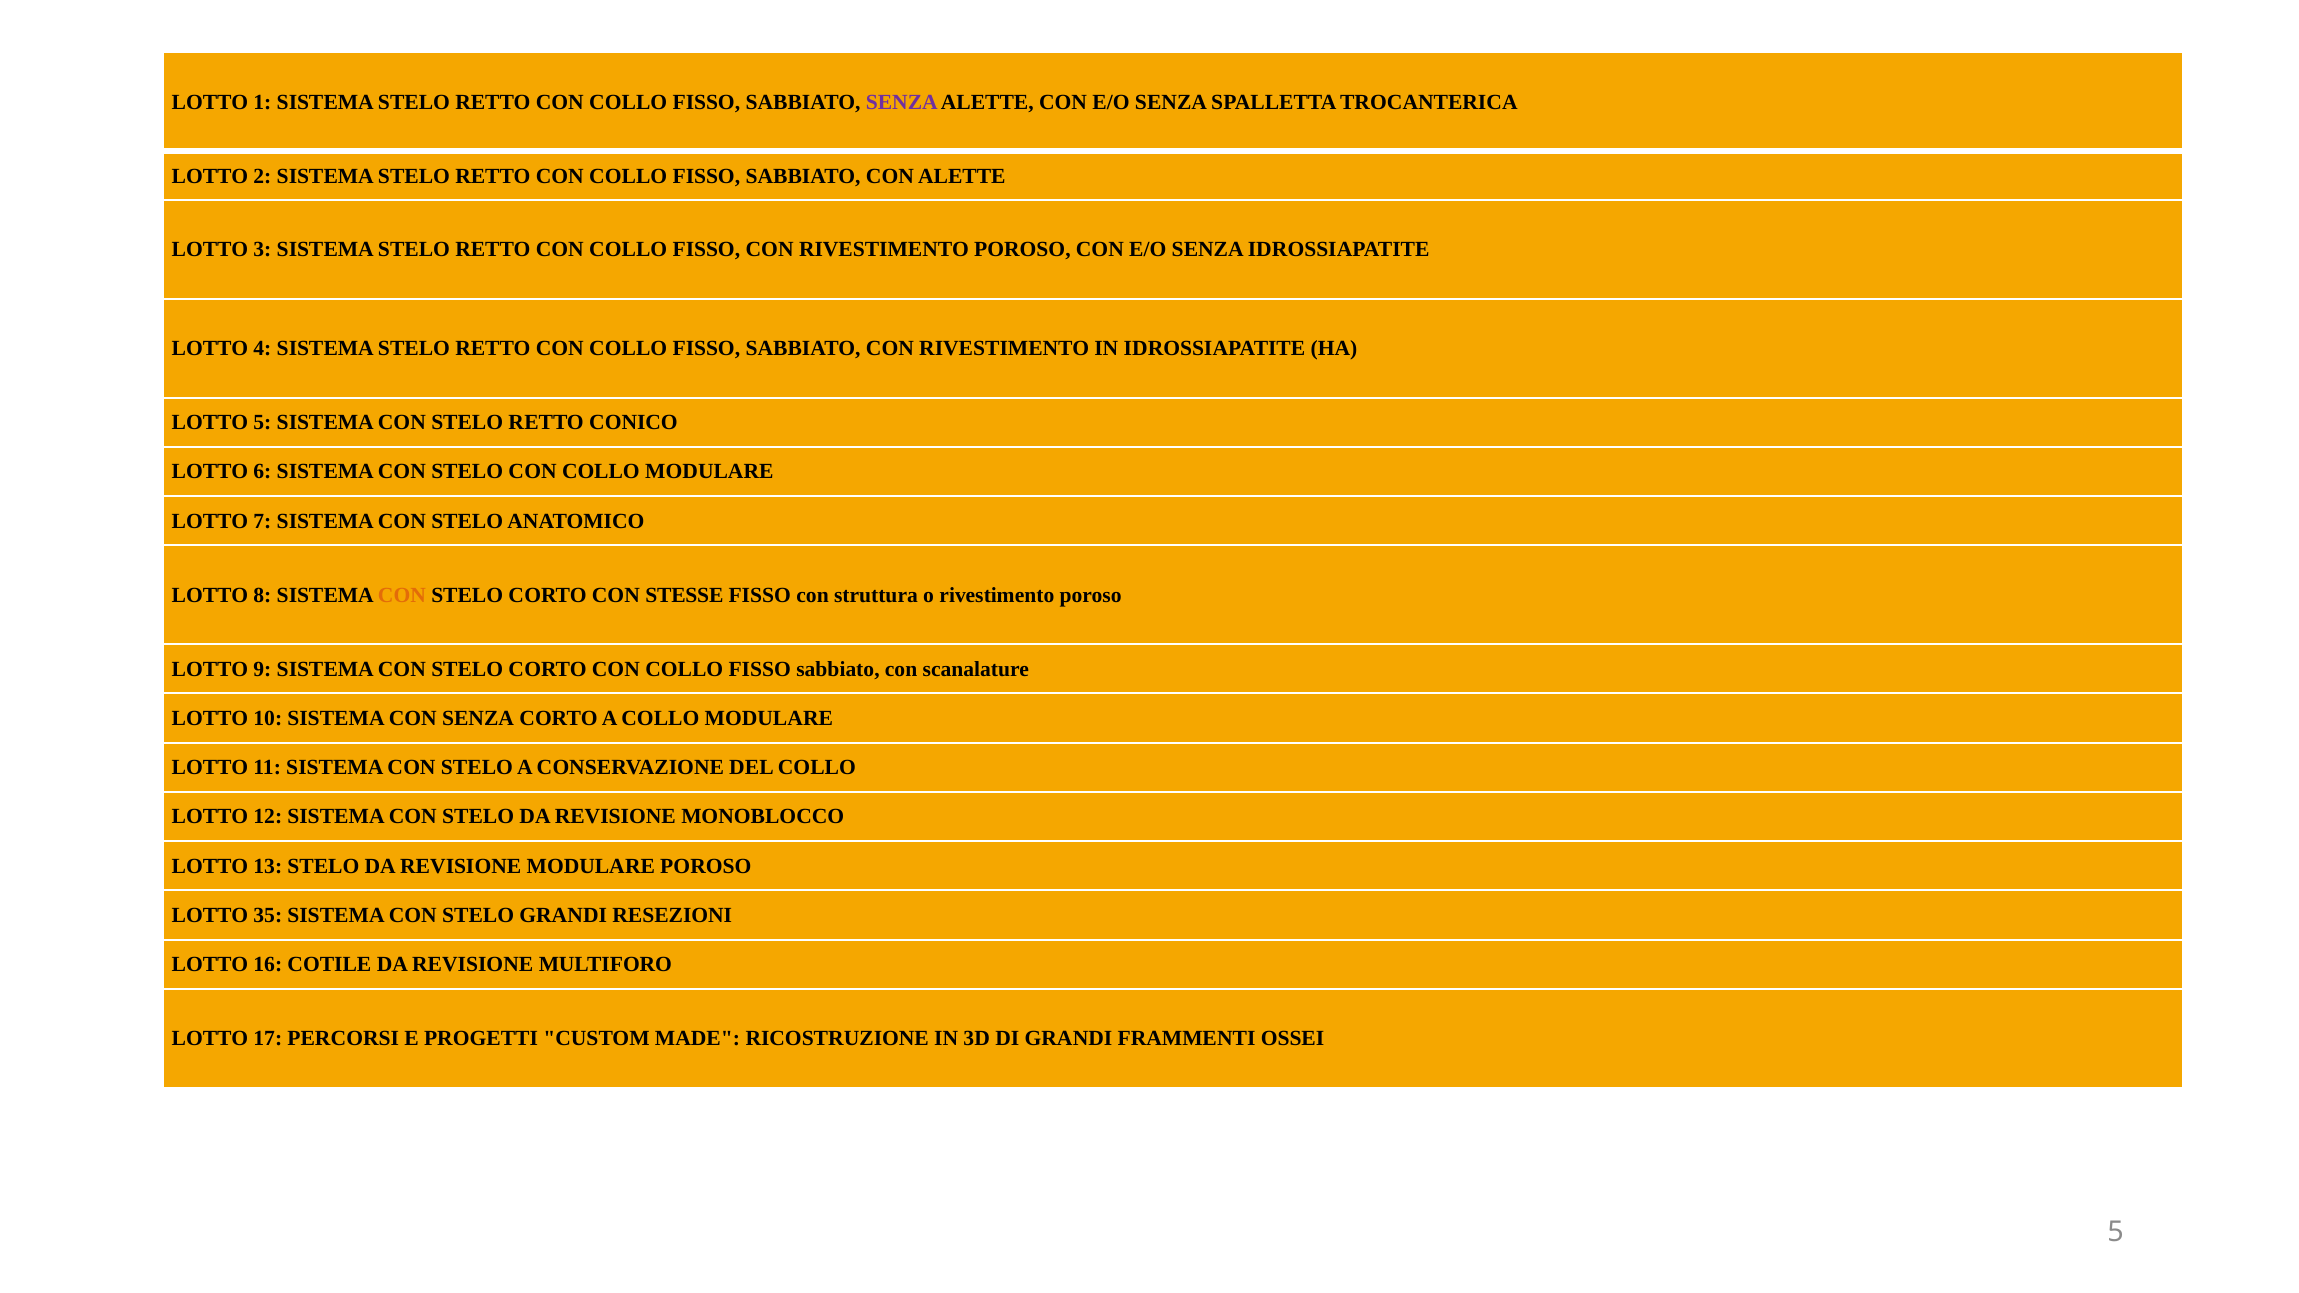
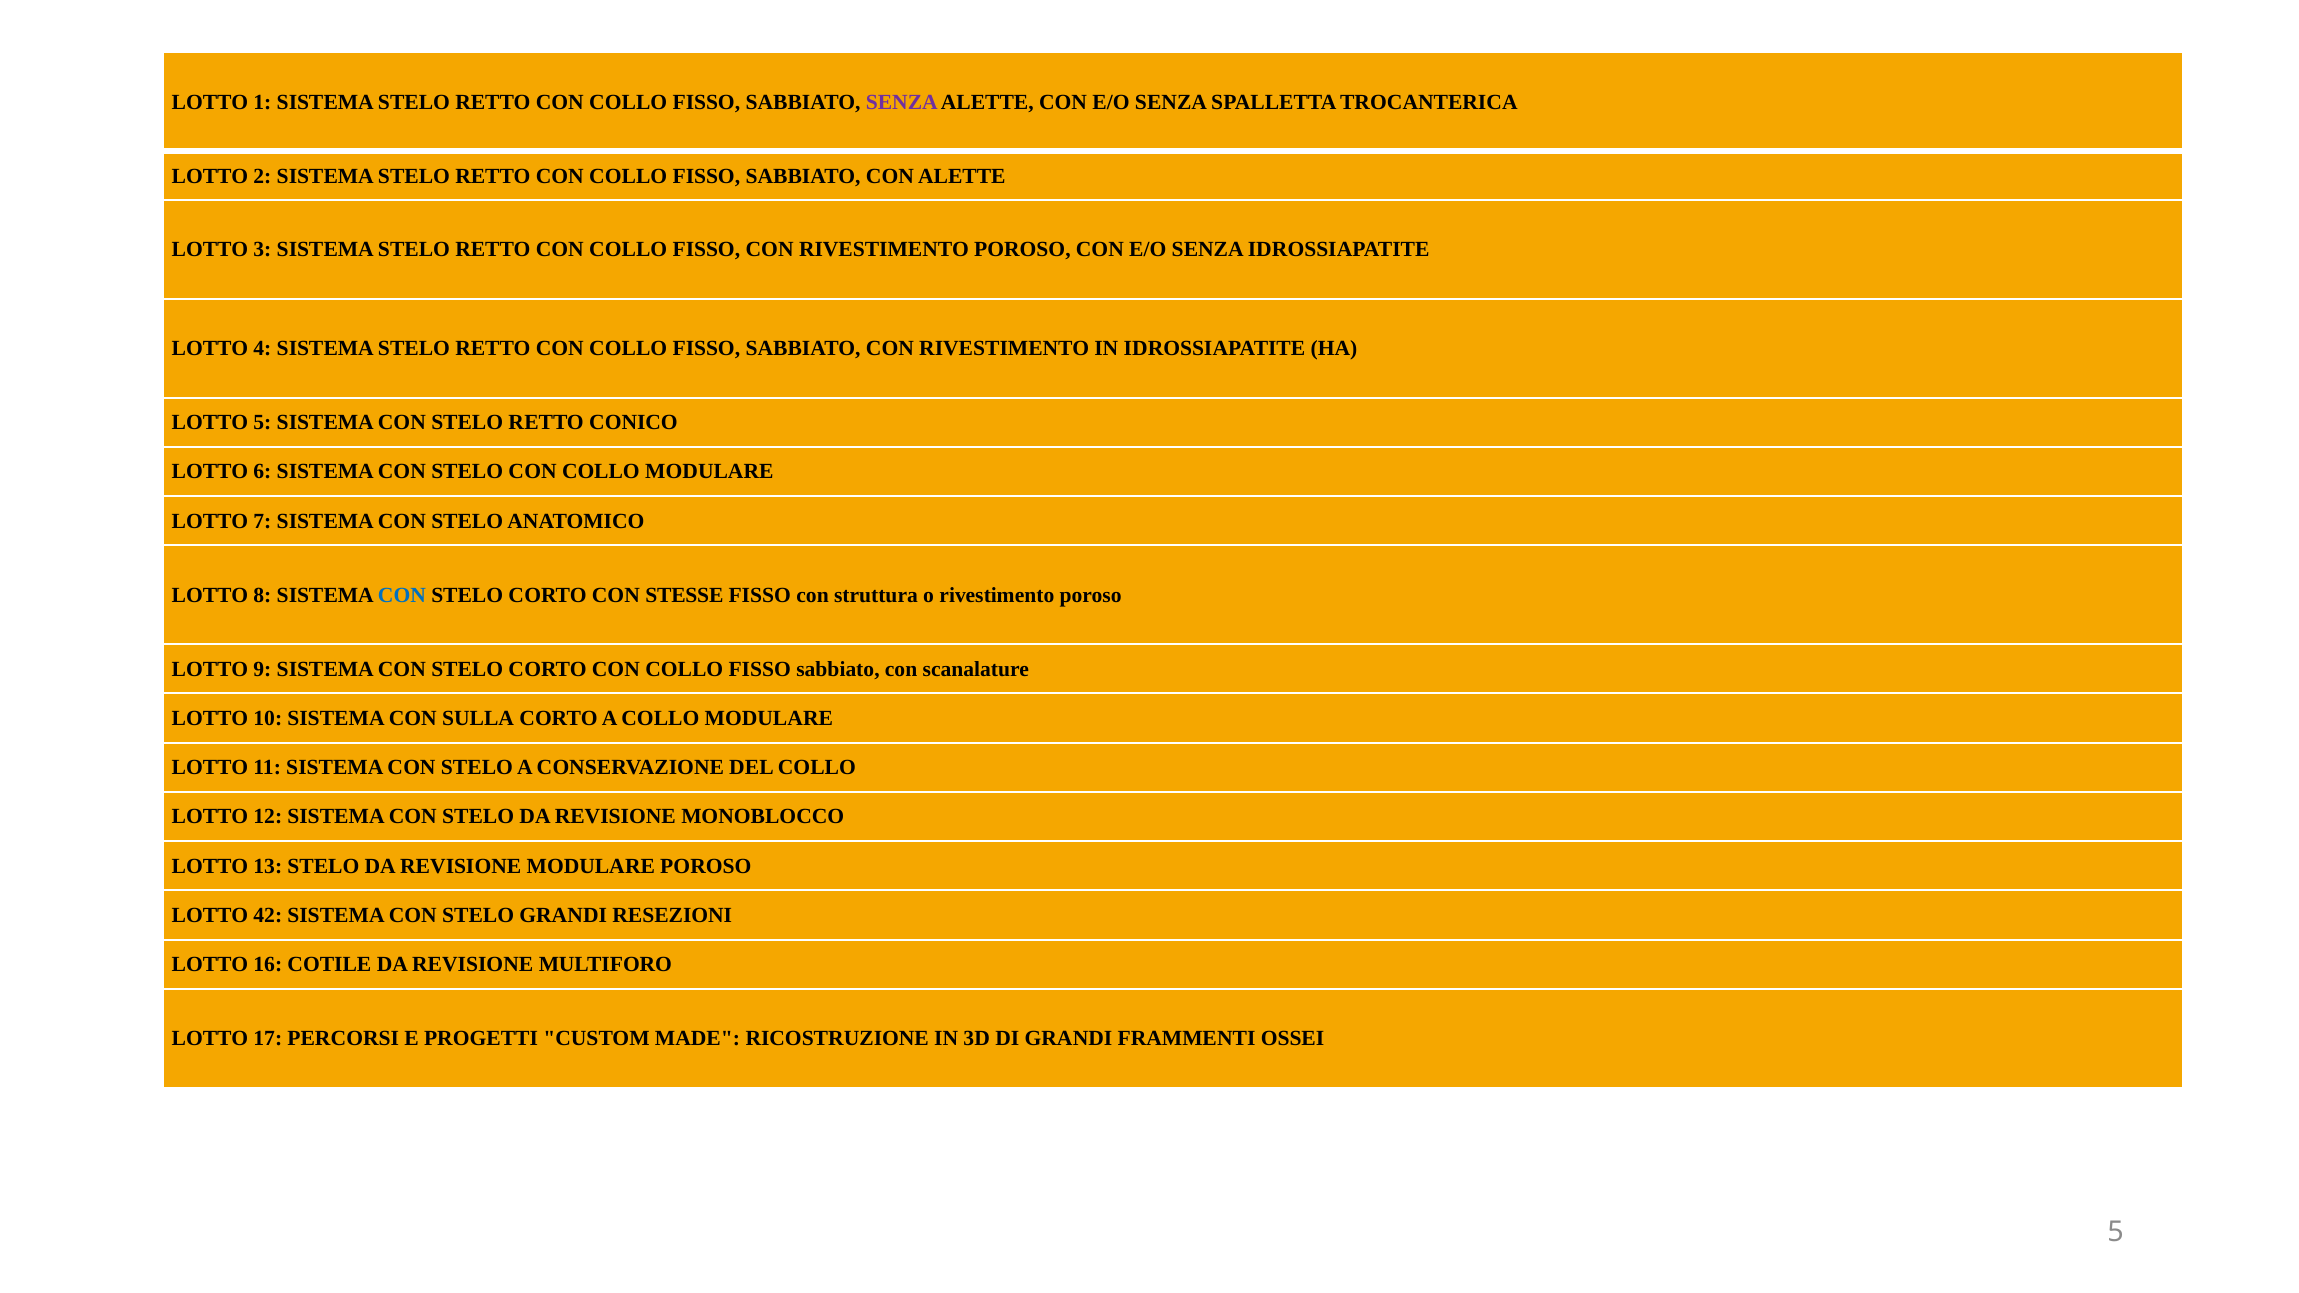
CON colour: orange -> blue (402, 595)
CON SENZA: SENZA -> SULLA (478, 718)
35: 35 -> 42 (268, 915)
